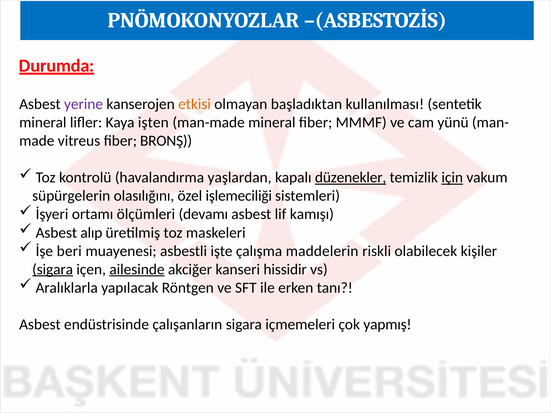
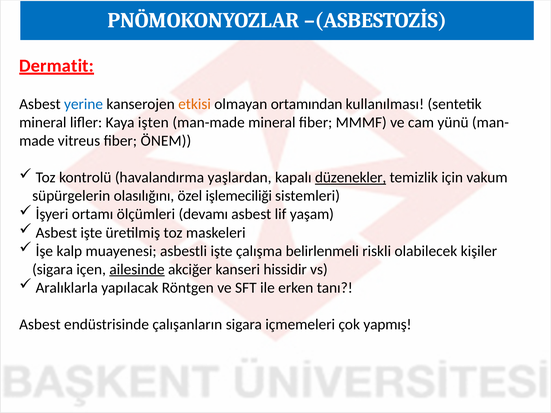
Durumda: Durumda -> Dermatit (57, 66)
yerine colour: purple -> blue (84, 104)
başladıktan: başladıktan -> ortamından (307, 104)
BRONŞ: BRONŞ -> ÖNEM (166, 141)
için underline: present -> none (452, 178)
kamışı: kamışı -> yaşam (312, 214)
Asbest alıp: alıp -> işte (91, 233)
beri: beri -> kalp (69, 251)
maddelerin: maddelerin -> belirlenmeli (322, 251)
sigara underline: present -> none (53, 270)
